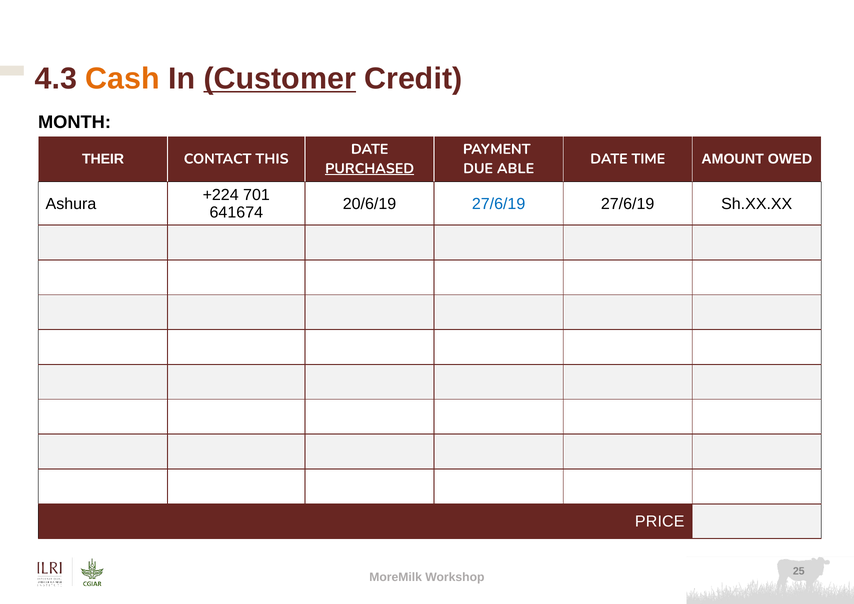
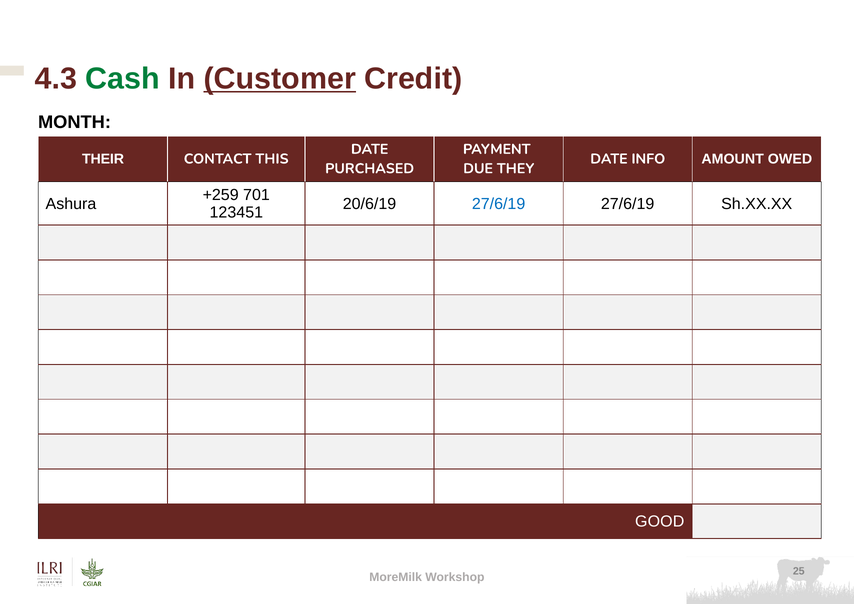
Cash colour: orange -> green (123, 79)
TIME: TIME -> INFO (648, 159)
PURCHASED underline: present -> none (370, 169)
ABLE: ABLE -> THEY (516, 169)
+224: +224 -> +259 (221, 195)
641674: 641674 -> 123451 (236, 213)
PRICE: PRICE -> GOOD (660, 522)
